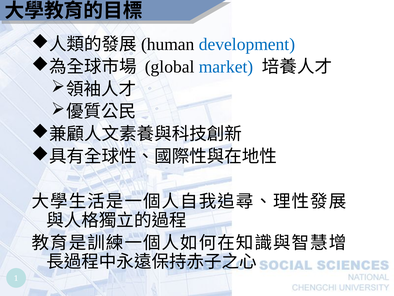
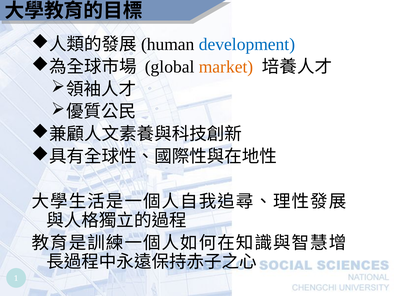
market colour: blue -> orange (226, 67)
